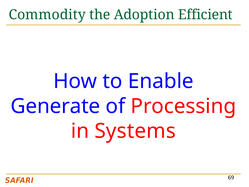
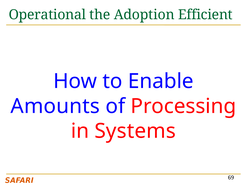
Commodity: Commodity -> Operational (47, 15)
Generate: Generate -> Amounts (55, 106)
